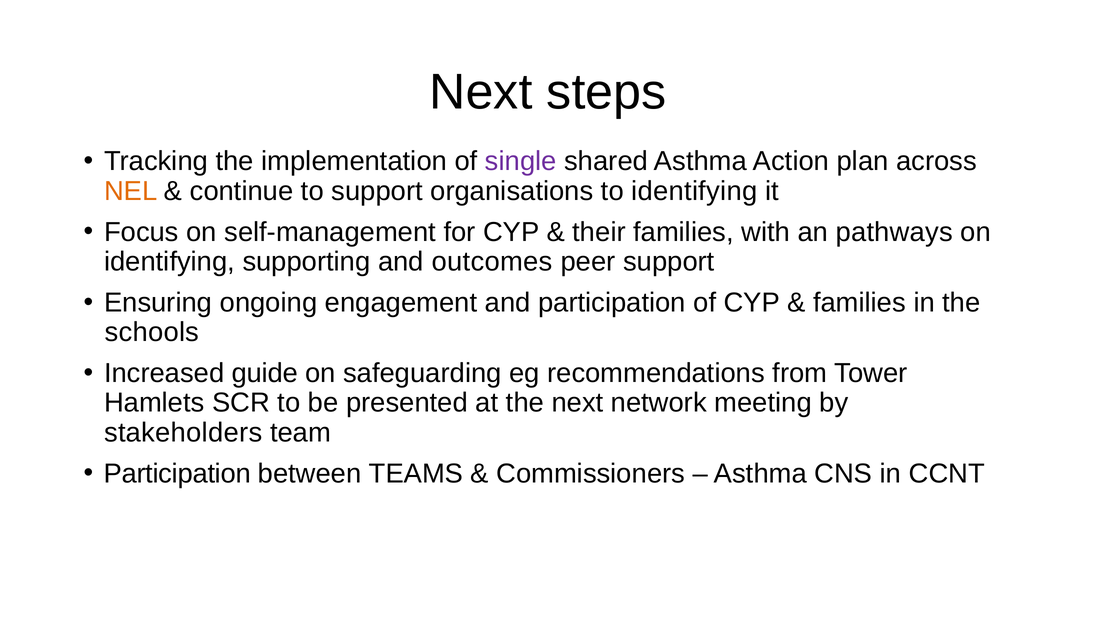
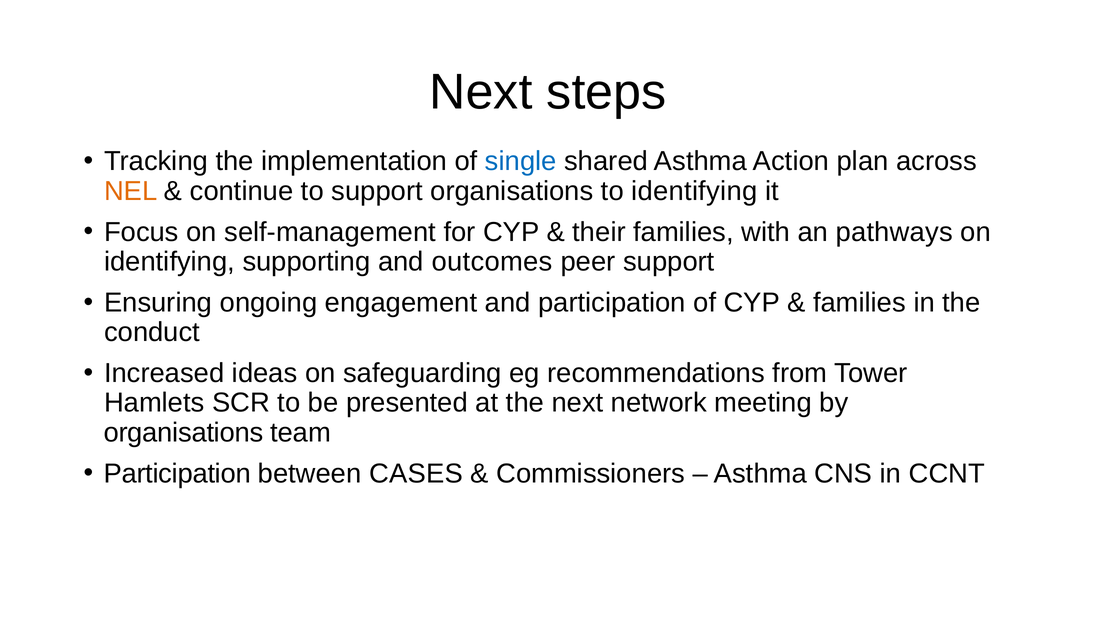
single colour: purple -> blue (521, 161)
schools: schools -> conduct (152, 332)
guide: guide -> ideas (265, 373)
stakeholders: stakeholders -> organisations (183, 432)
TEAMS: TEAMS -> CASES (416, 473)
